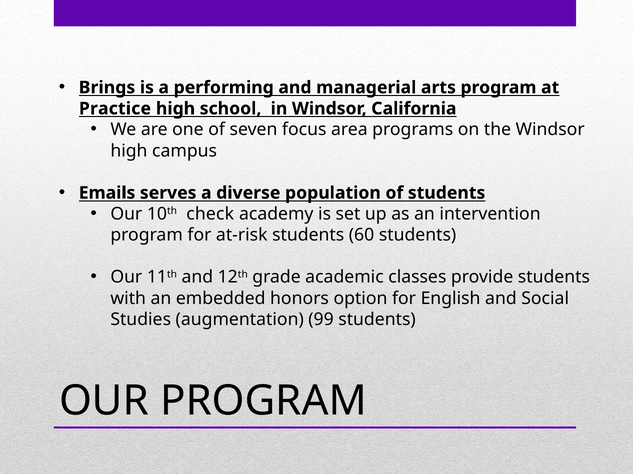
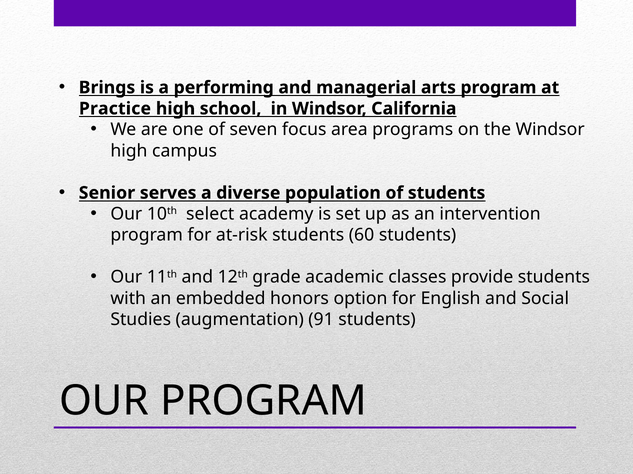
Emails: Emails -> Senior (107, 193)
check: check -> select (210, 214)
99: 99 -> 91 (321, 320)
